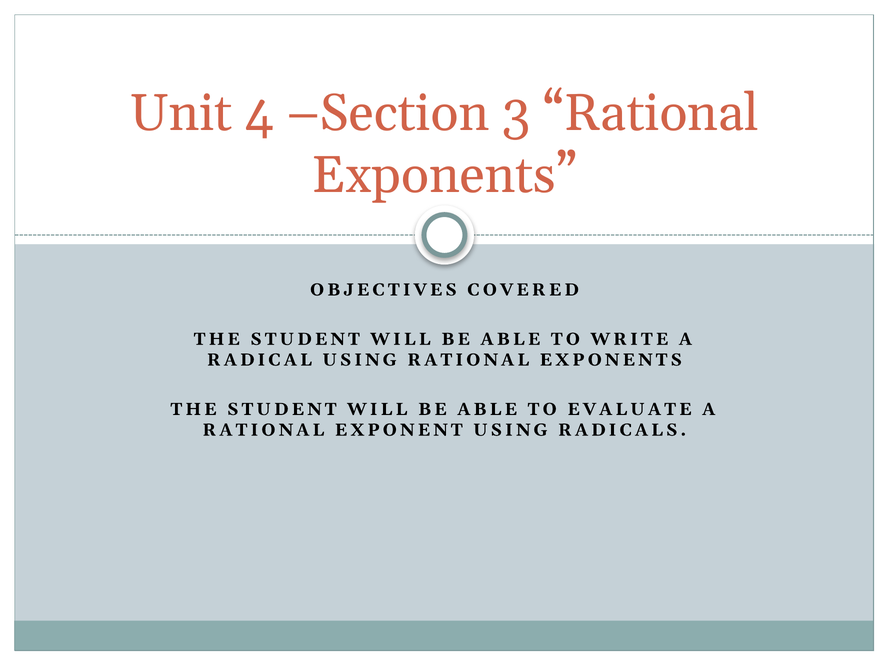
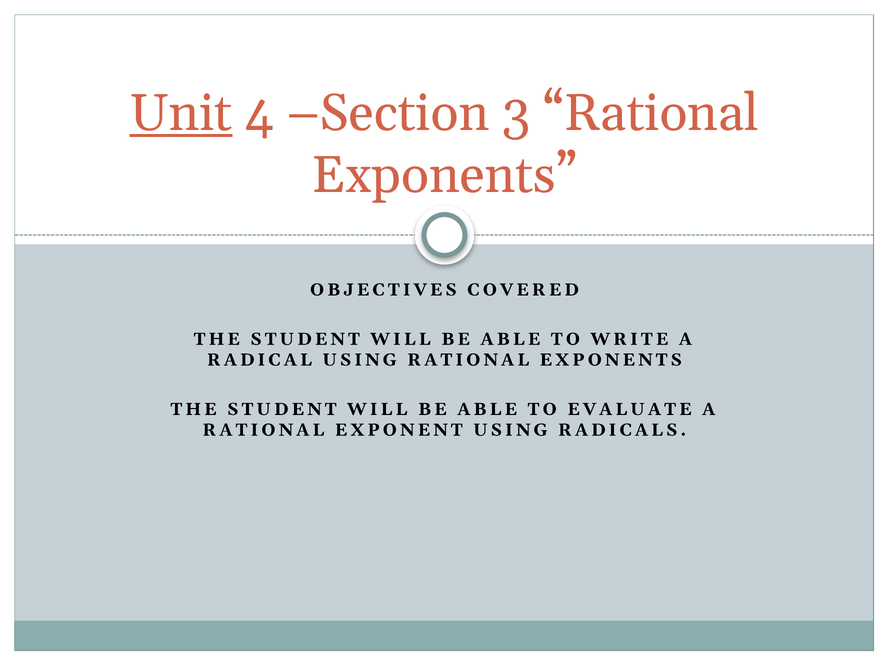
Unit underline: none -> present (181, 113)
